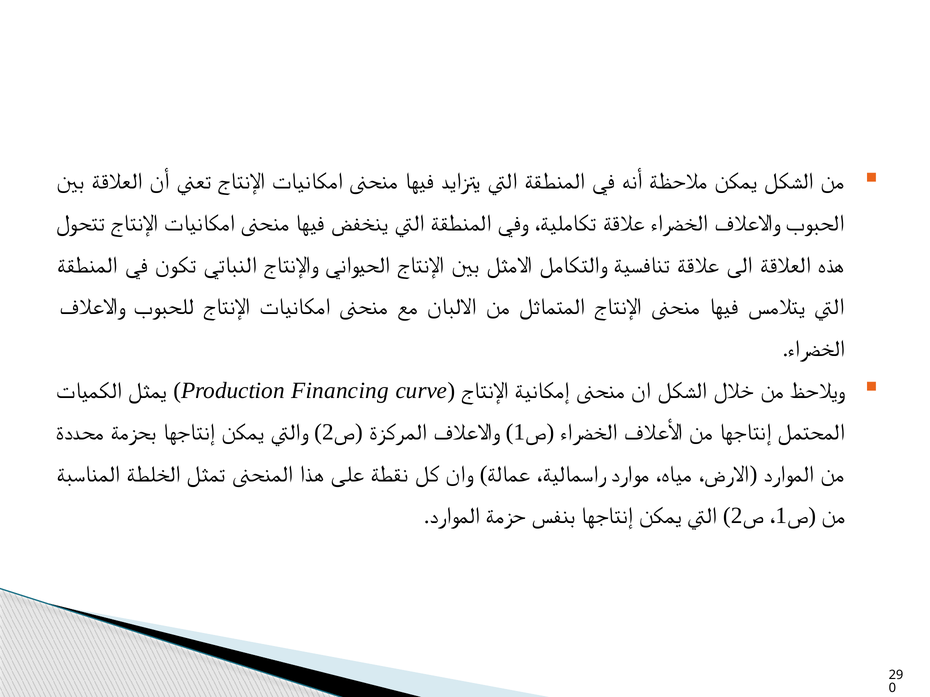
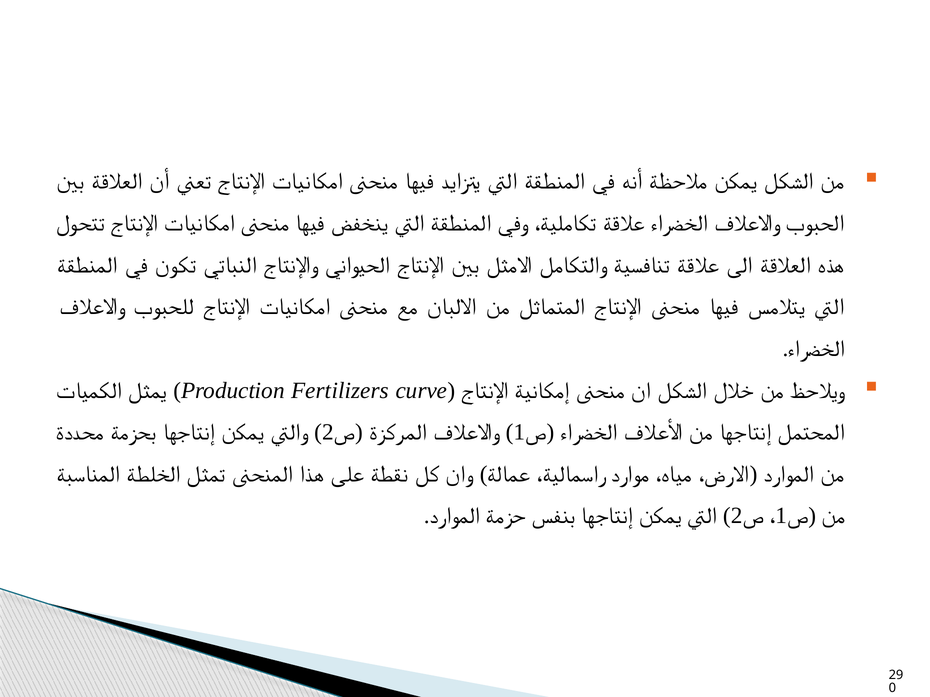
Financing: Financing -> Fertilizers (340, 391)
